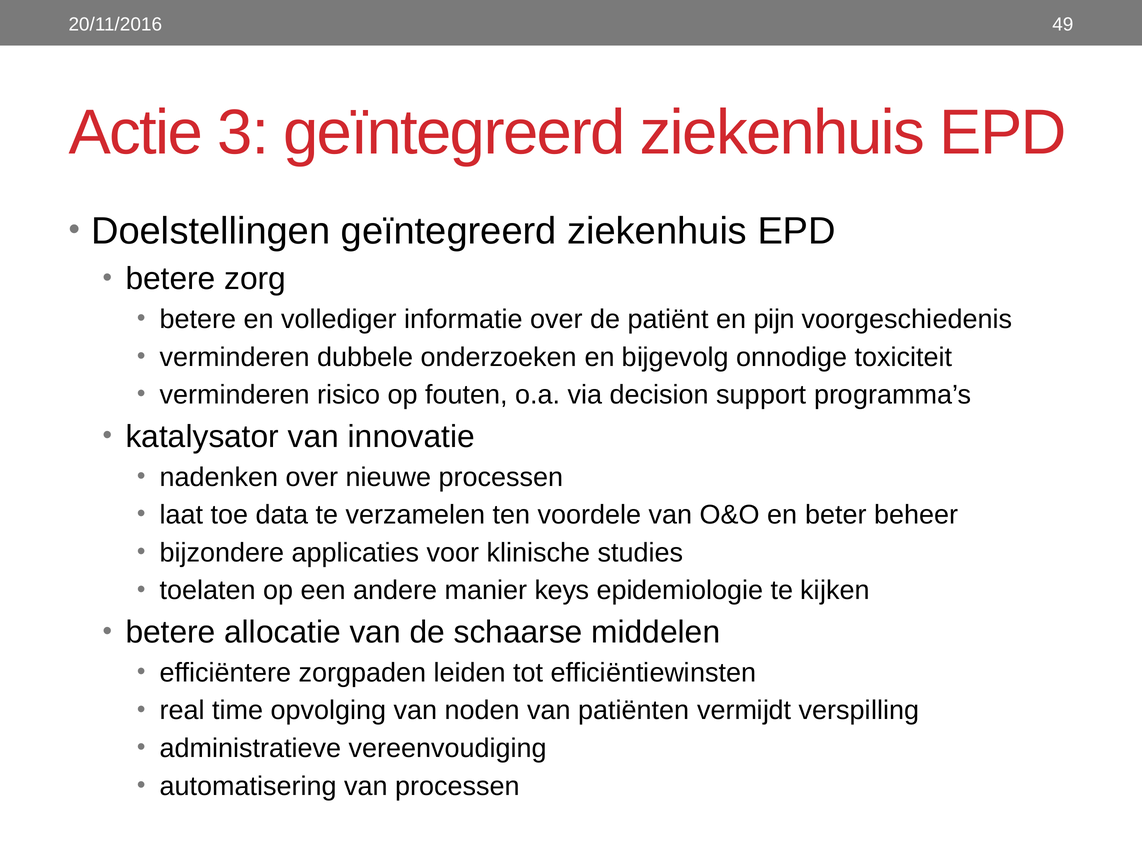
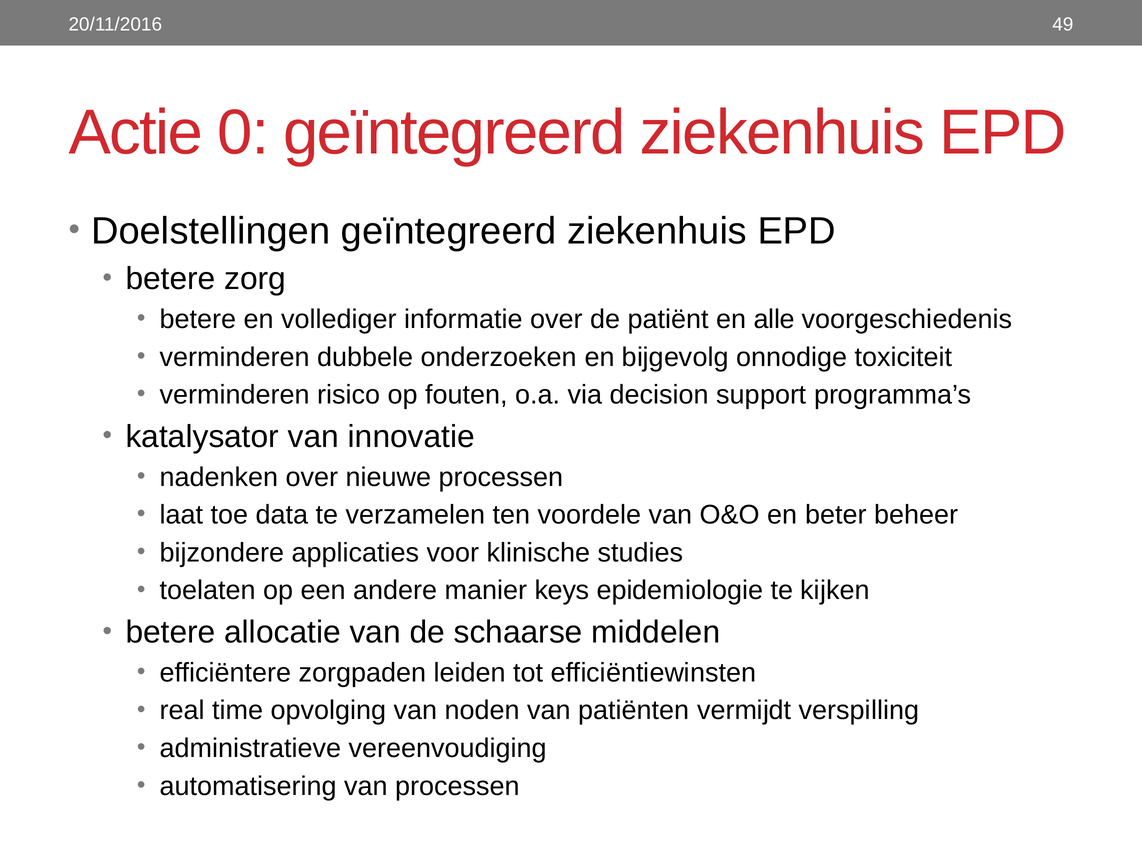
3: 3 -> 0 (243, 133)
pijn: pijn -> alle (774, 319)
